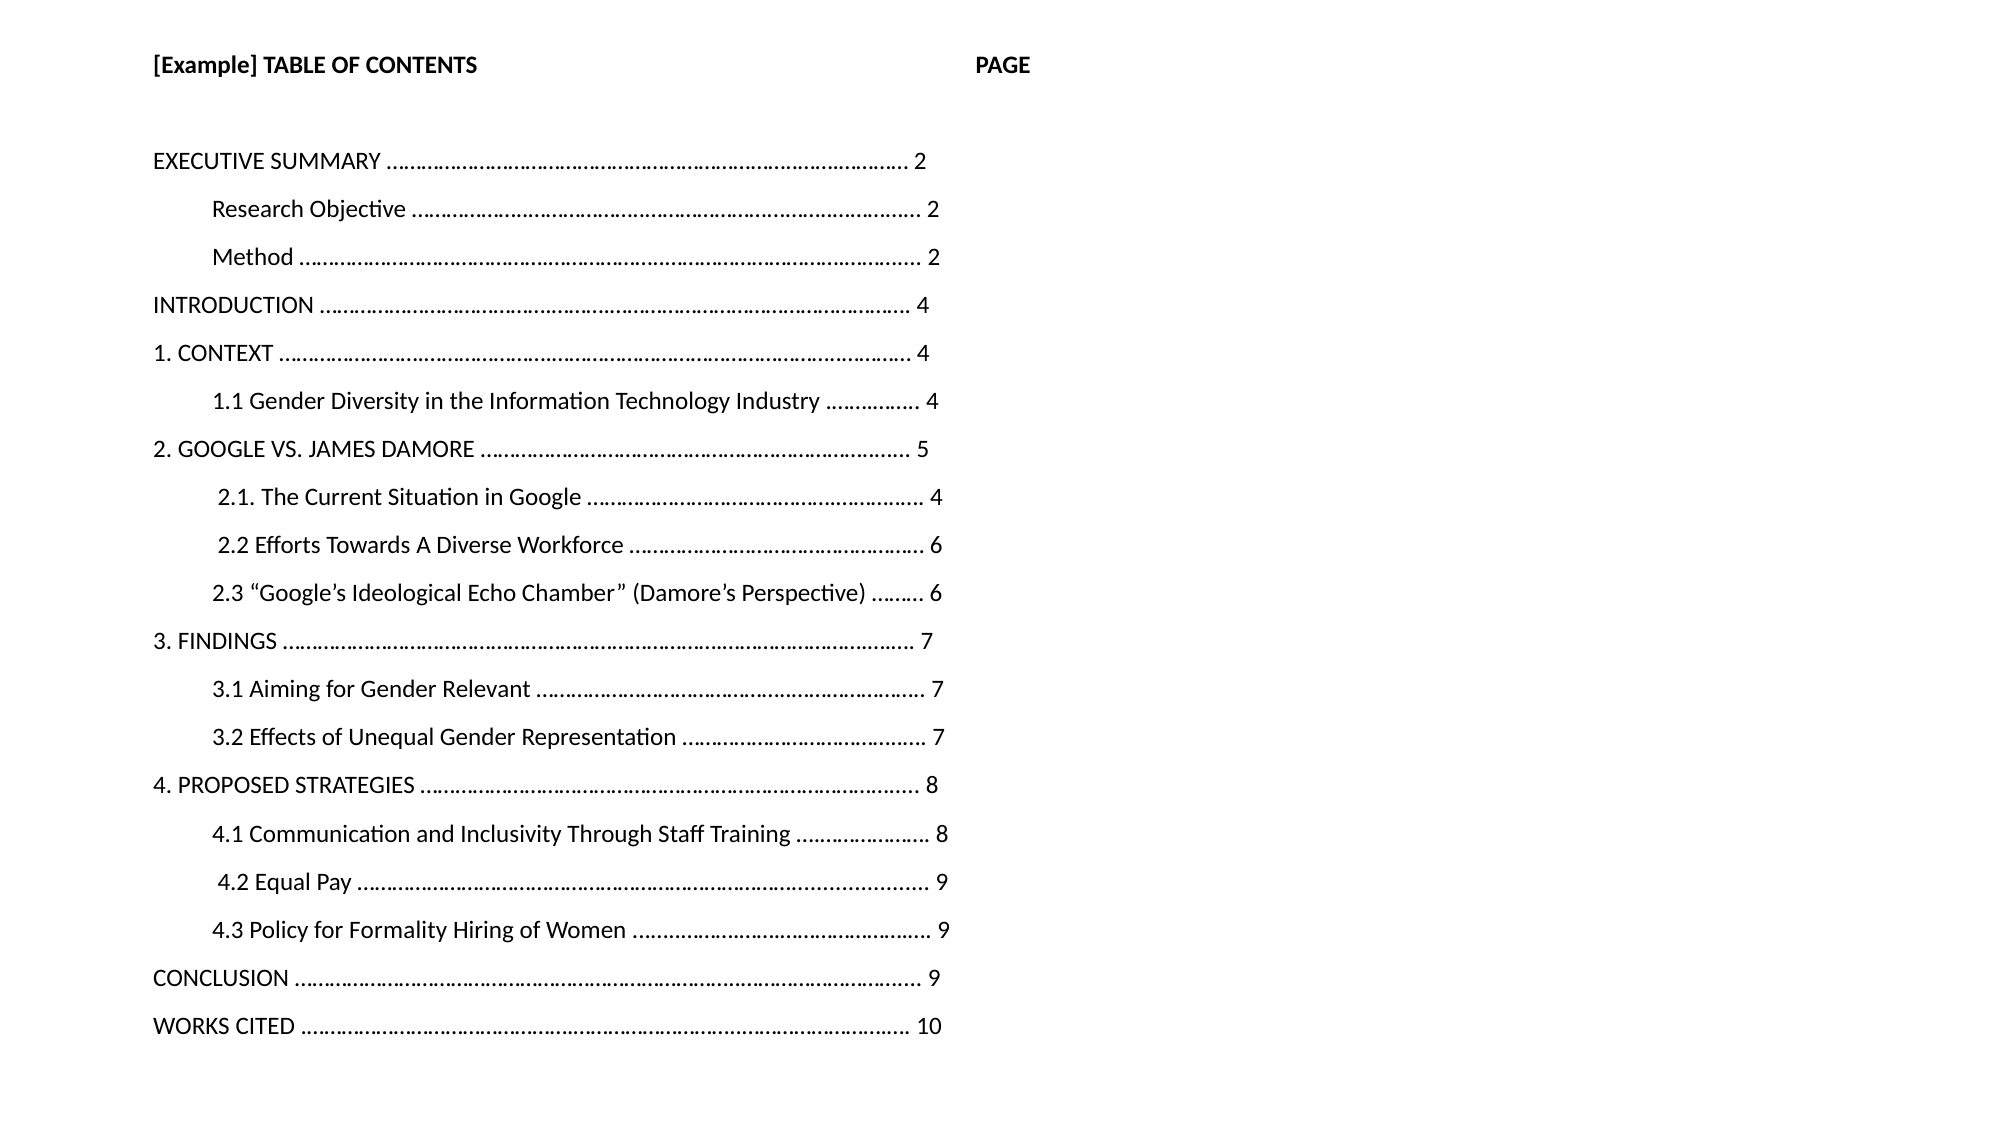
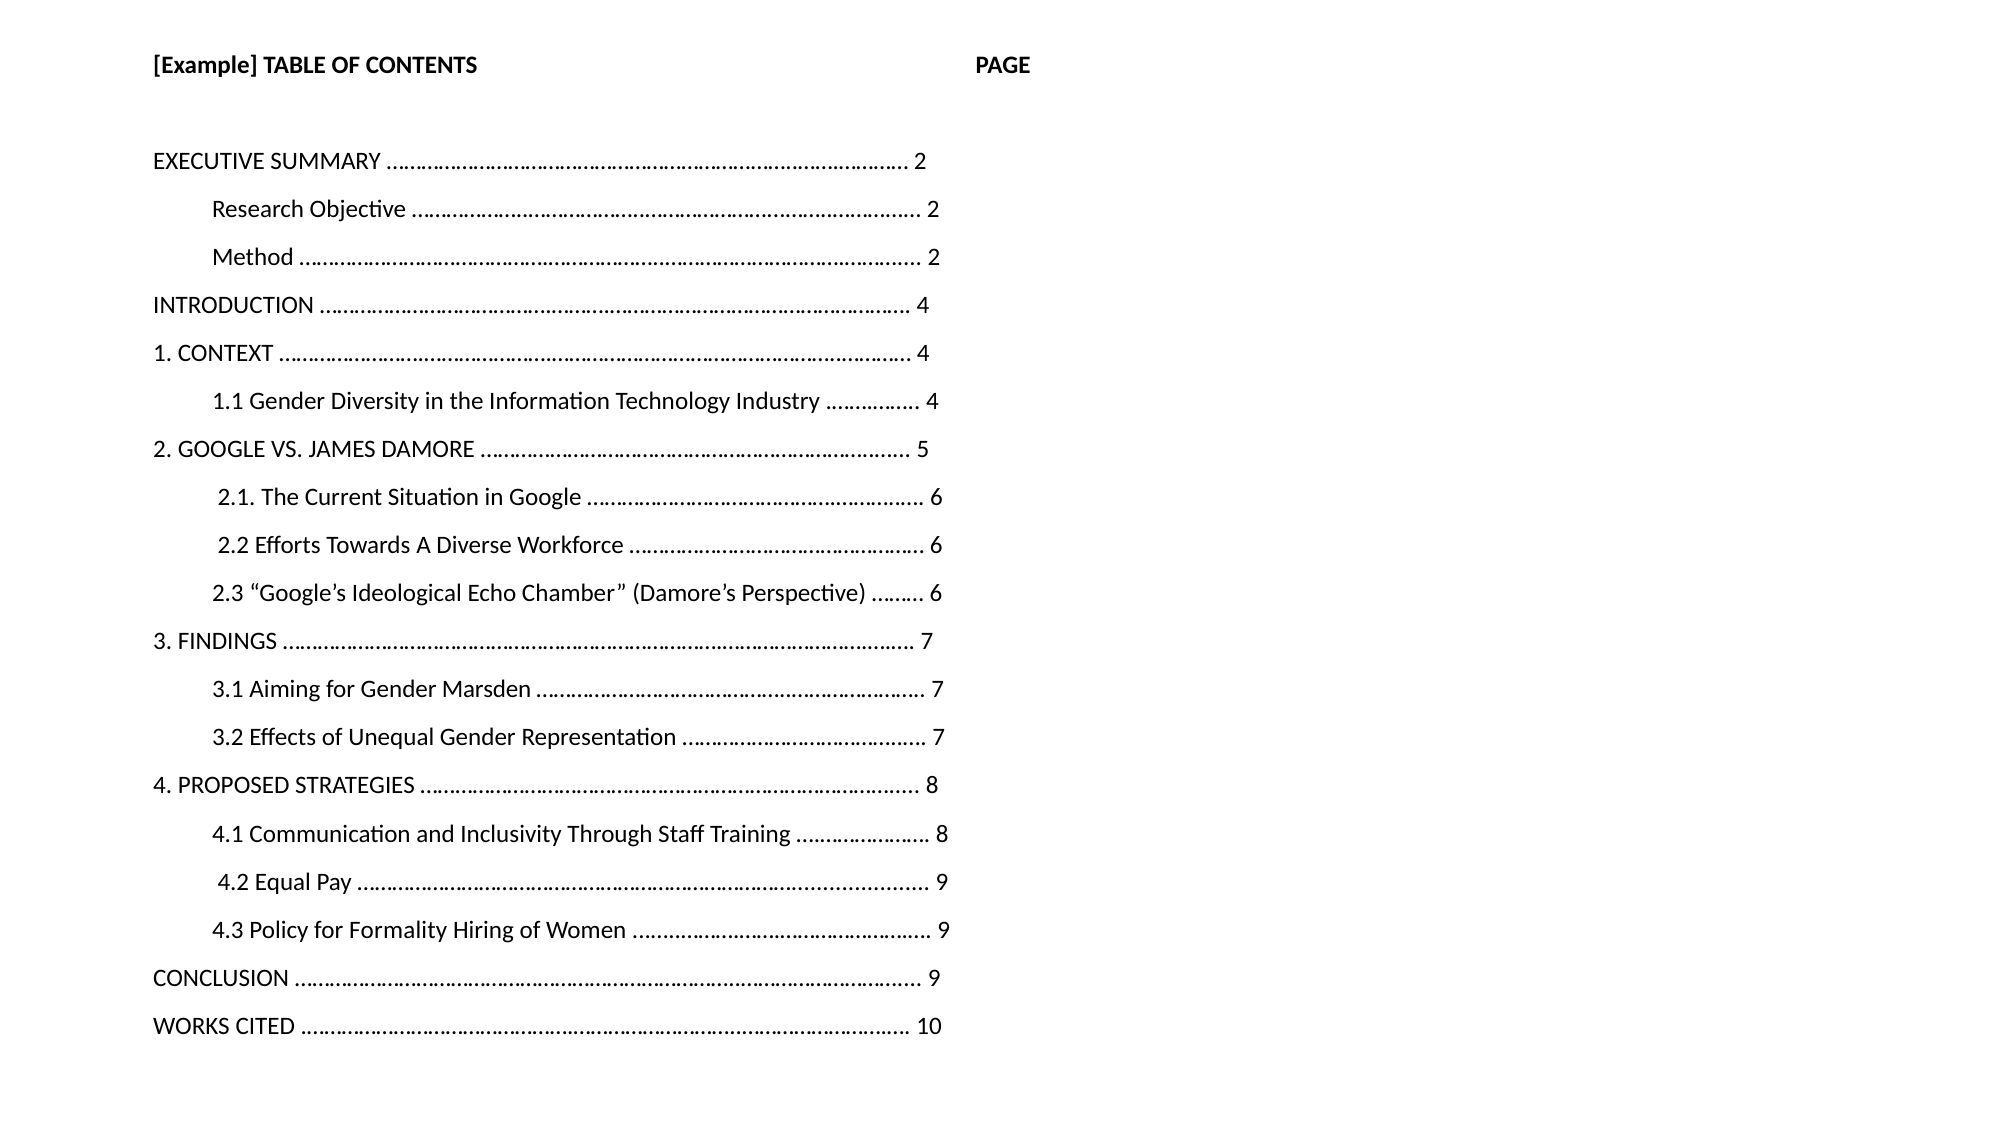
4: 4 -> 6 (936, 498)
Relevant: Relevant -> Marsden (487, 690)
